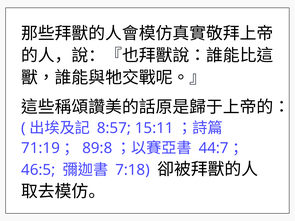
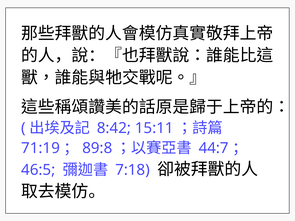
8:57: 8:57 -> 8:42 (114, 128)
